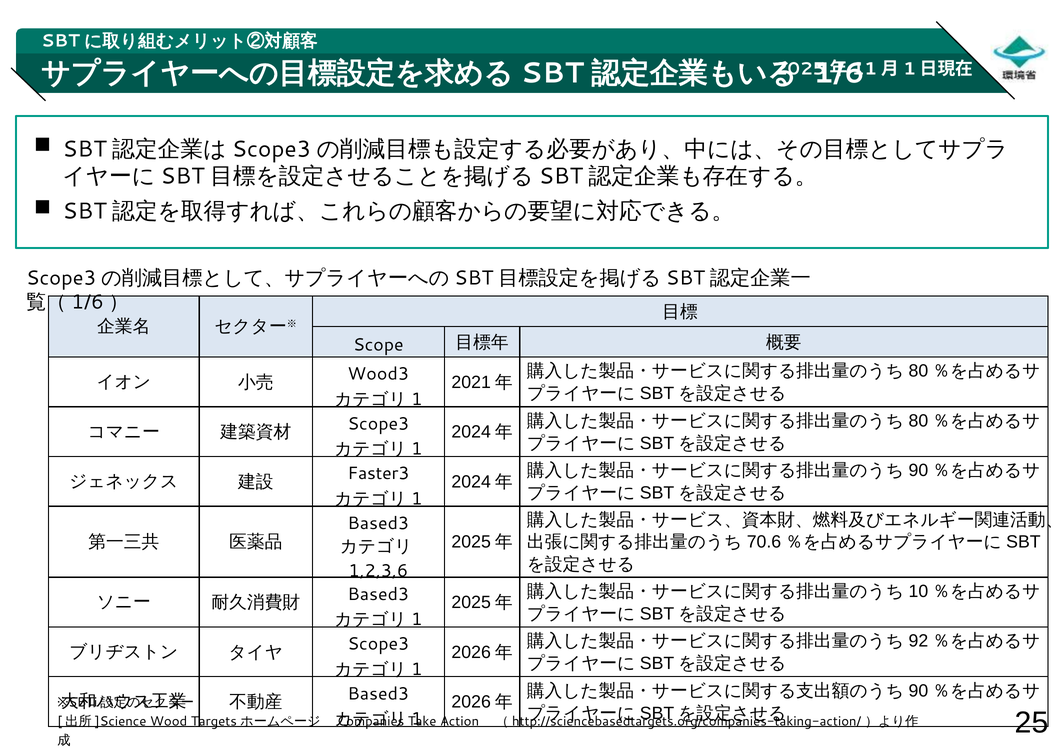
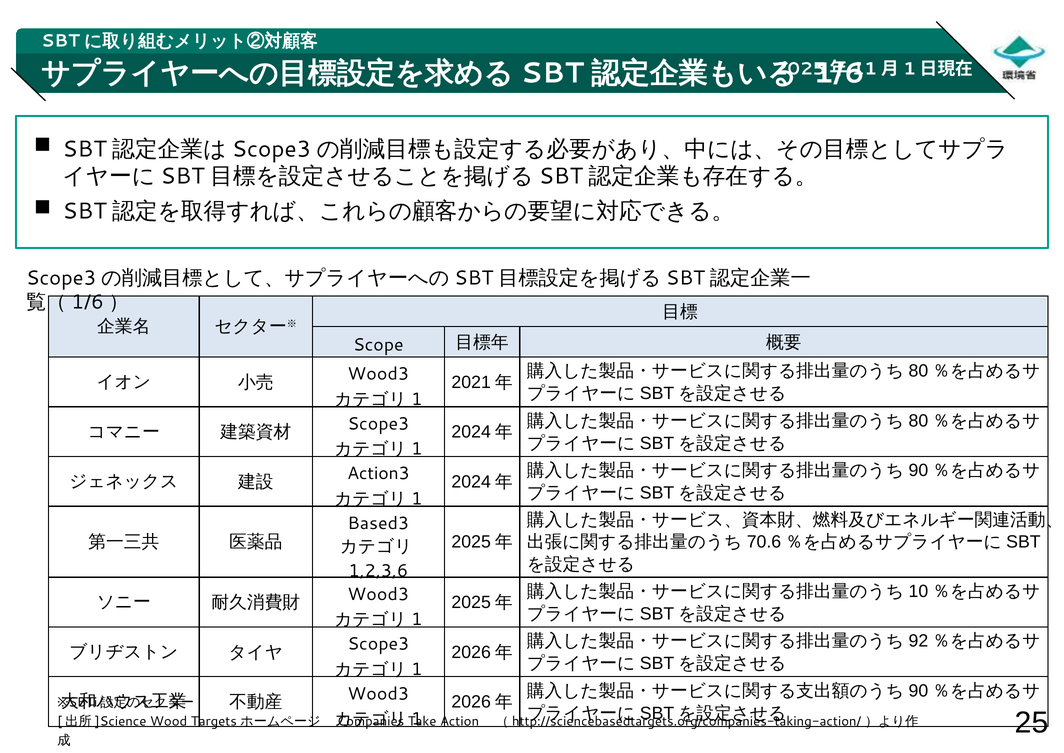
Faster3: Faster3 -> Action3 (378, 473)
Based3: Based3 -> Wood3 (378, 594)
Based3: Based3 -> Wood3 (378, 693)
